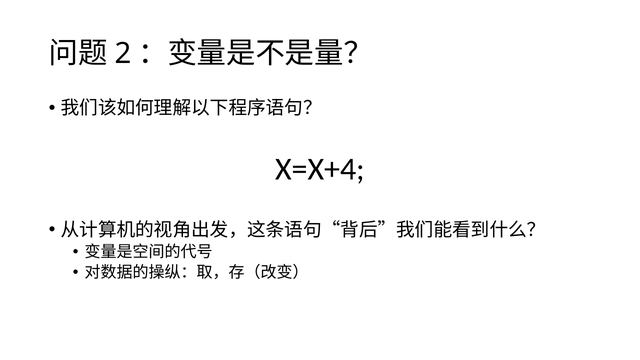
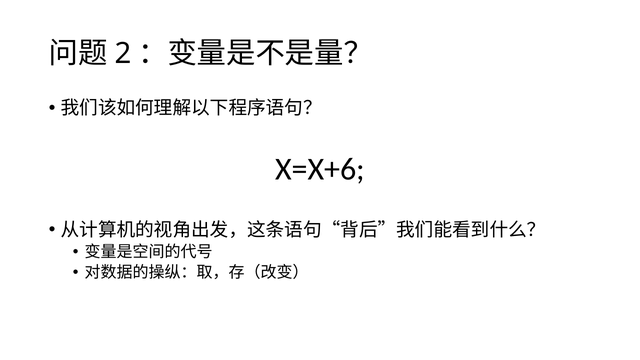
X=X+4: X=X+4 -> X=X+6 (320, 169)
